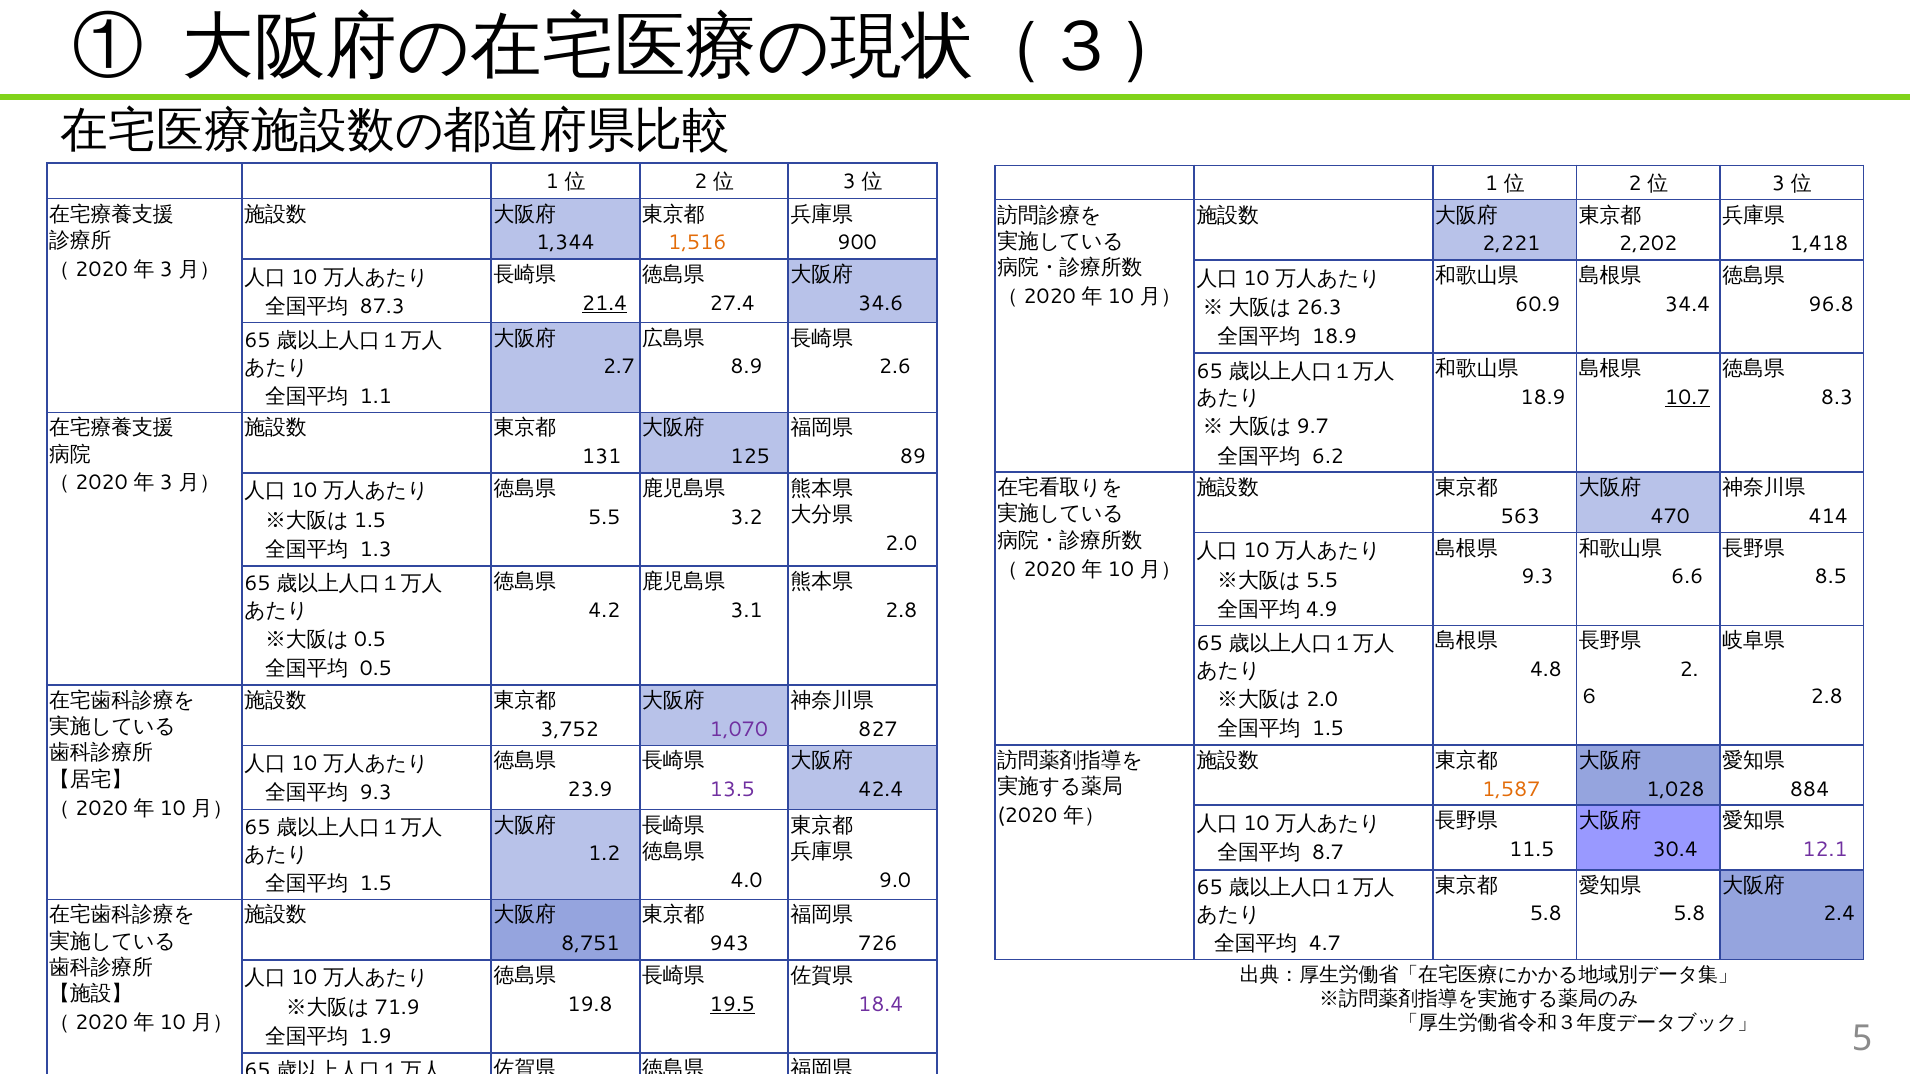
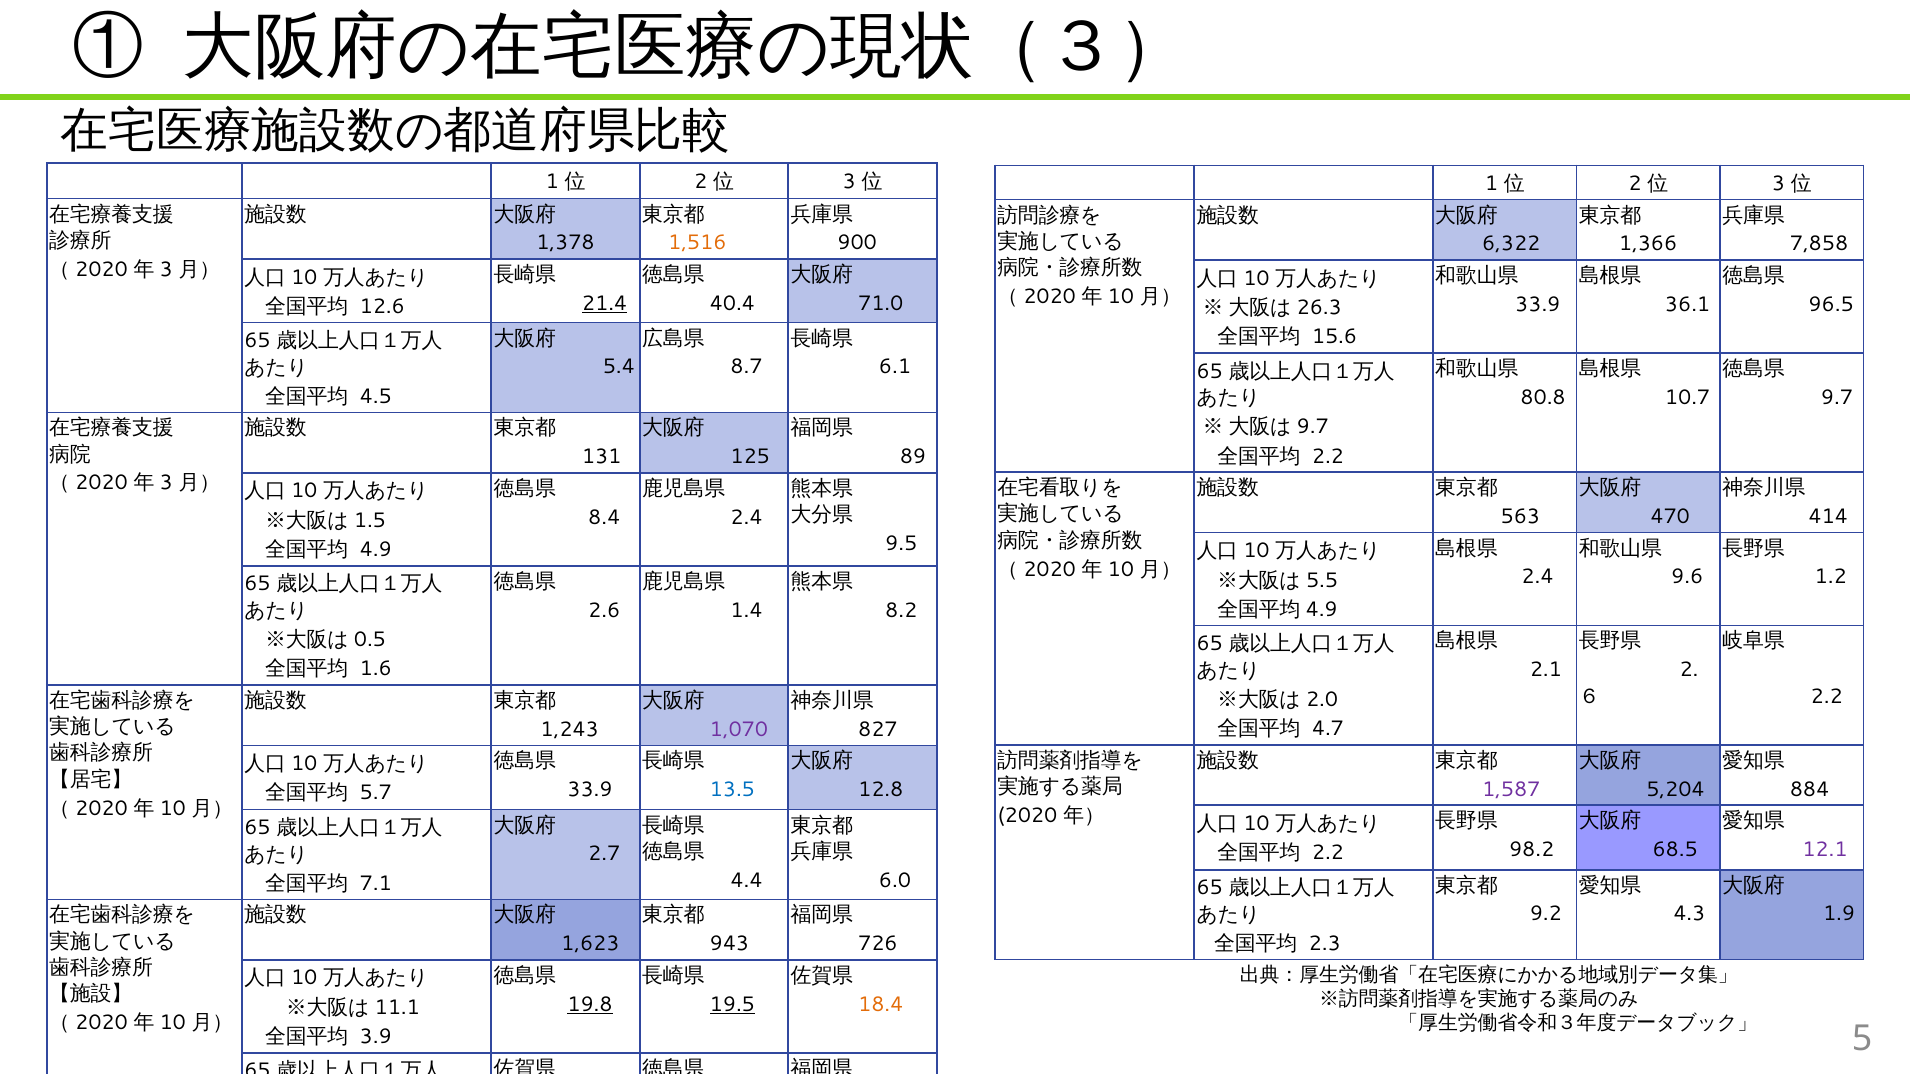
1,344: 1,344 -> 1,378 (565, 243)
2,221: 2,221 -> 6,322 (1511, 244)
2,202: 2,202 -> 1,366 (1648, 244)
1,418: 1,418 -> 7,858 (1819, 244)
27.4: 27.4 -> 40.4 (732, 304)
34.6: 34.6 -> 71.0 (881, 304)
60.9: 60.9 -> 33.9 (1538, 305)
34.4: 34.4 -> 36.1 (1688, 305)
96.8: 96.8 -> 96.5 (1831, 305)
87.3: 87.3 -> 12.6 (382, 307)
18.9: 18.9 -> 15.6 (1334, 337)
2.7: 2.7 -> 5.4 (619, 367)
8.9: 8.9 -> 8.7 (747, 367)
2.6: 2.6 -> 6.1 (895, 367)
1.1: 1.1 -> 4.5 (376, 397)
18.9: 18.9 -> 80.8 (1543, 398)
10.7 underline: present -> none (1688, 398)
8.3: 8.3 -> 9.7 (1837, 398)
6.2: 6.2 -> 2.2 (1328, 456)
5.5: 5.5 -> 8.4 (604, 517)
3.2: 3.2 -> 2.4 (747, 517)
2.0: 2.0 -> 9.5 (901, 544)
1.3: 1.3 -> 4.9 (376, 550)
9.3: 9.3 -> 2.4 (1537, 577)
6.6: 6.6 -> 9.6 (1687, 577)
8.5: 8.5 -> 1.2 (1831, 577)
4.2: 4.2 -> 2.6 (604, 610)
3.1: 3.1 -> 1.4 (747, 610)
2.8: 2.8 -> 8.2 (901, 610)
0.5: 0.5 -> 1.6 (376, 669)
4.8: 4.8 -> 2.1 (1546, 670)
2.8: 2.8 -> 2.2 (1827, 696)
1.5: 1.5 -> 4.7 (1328, 729)
3,752: 3,752 -> 1,243 (570, 730)
1,587 colour: orange -> purple (1511, 789)
1,028: 1,028 -> 5,204 (1676, 789)
23.9: 23.9 -> 33.9 (590, 790)
13.5 colour: purple -> blue (732, 790)
42.4: 42.4 -> 12.8 (881, 790)
9.3: 9.3 -> 5.7 (376, 793)
11.5: 11.5 -> 98.2 (1532, 850)
30.4: 30.4 -> 68.5 (1675, 850)
8.7: 8.7 -> 2.2 (1328, 853)
1.2: 1.2 -> 2.7 (604, 854)
4.0: 4.0 -> 4.4 (747, 881)
9.0: 9.0 -> 6.0 (895, 881)
1.5: 1.5 -> 7.1 (376, 884)
5.8: 5.8 -> 9.2 (1546, 914)
5.8: 5.8 -> 4.3 (1689, 914)
2.4: 2.4 -> 1.9 (1839, 914)
8,751: 8,751 -> 1,623 (590, 944)
4.7: 4.7 -> 2.3 (1325, 944)
19.8 underline: none -> present (590, 1005)
18.4 colour: purple -> orange (881, 1005)
71.9: 71.9 -> 11.1 (397, 1008)
1.9: 1.9 -> 3.9 (376, 1037)
